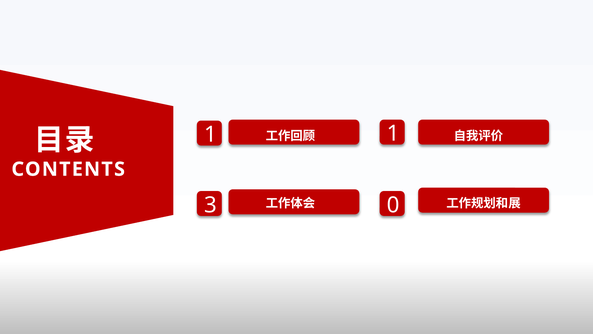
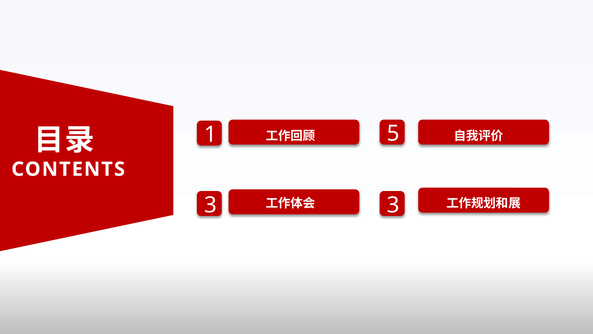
1: 1 -> 5 (393, 133)
0: 0 -> 3 (393, 205)
